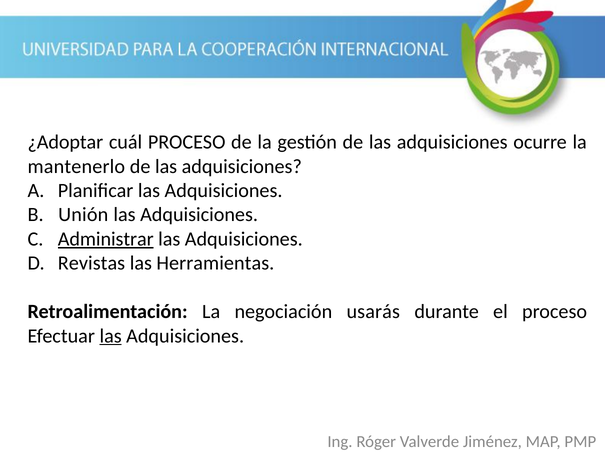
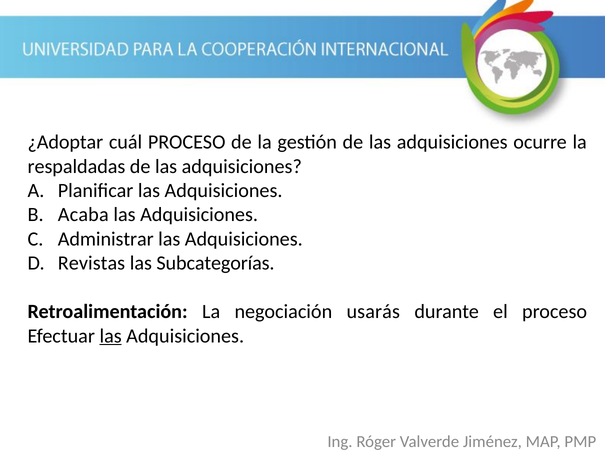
mantenerlo: mantenerlo -> respaldadas (76, 166)
Unión: Unión -> Acaba (83, 215)
Administrar underline: present -> none (106, 239)
Herramientas: Herramientas -> Subcategorías (215, 263)
